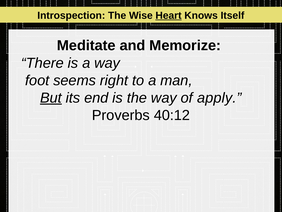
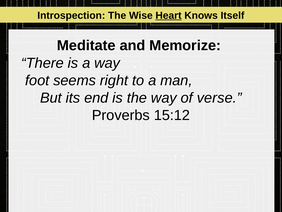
But underline: present -> none (51, 98)
apply: apply -> verse (219, 98)
40:12: 40:12 -> 15:12 (172, 115)
